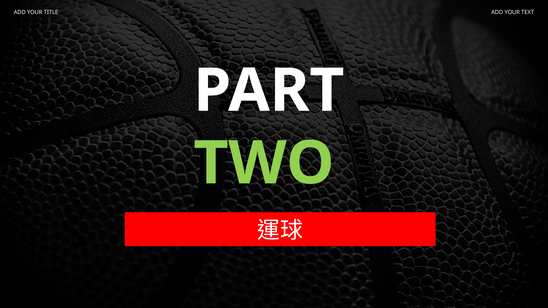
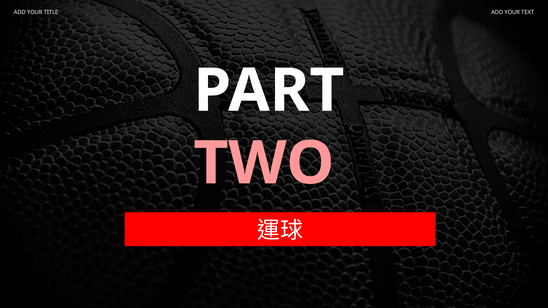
TWO colour: light green -> pink (264, 163)
